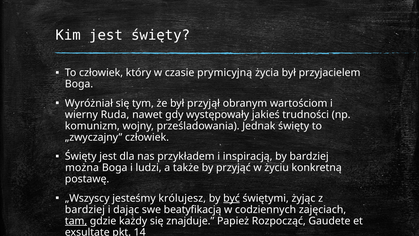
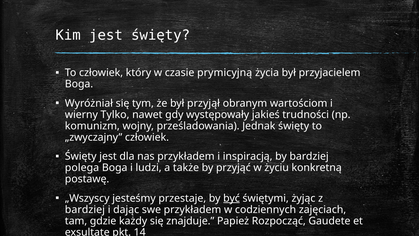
Ruda: Ruda -> Tylko (115, 114)
można: można -> polega (82, 168)
królujesz: królujesz -> przestaje (182, 198)
swe beatyfikacją: beatyfikacją -> przykładem (193, 209)
tam underline: present -> none (76, 221)
